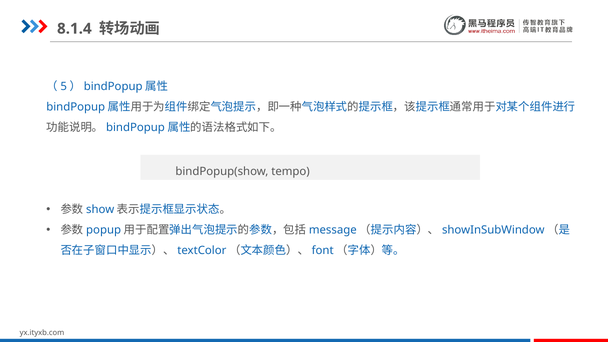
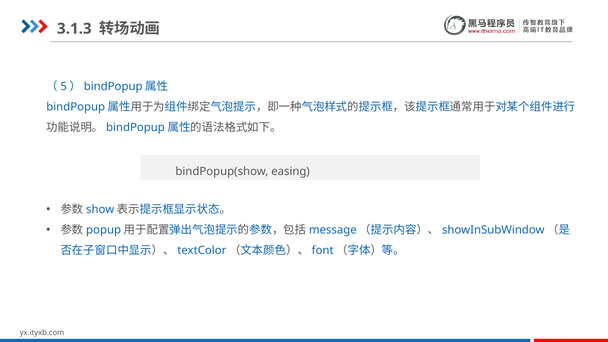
8.1.4: 8.1.4 -> 3.1.3 (74, 29)
tempo: tempo -> easing (291, 172)
